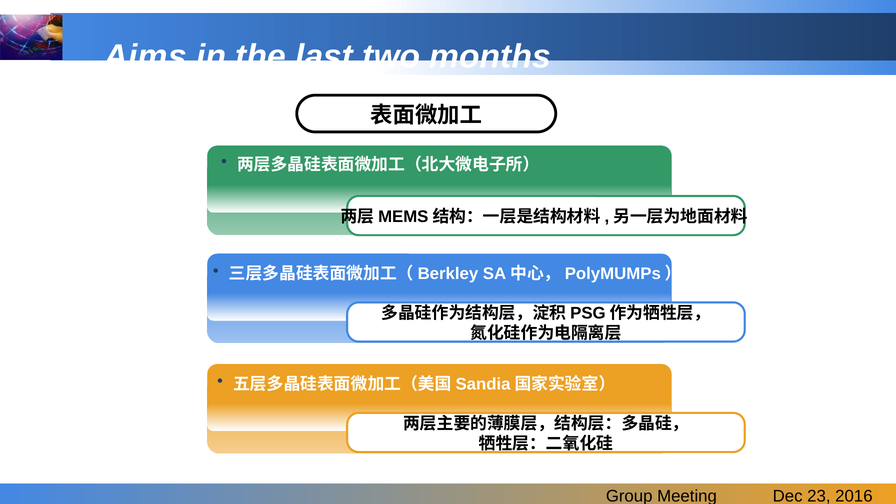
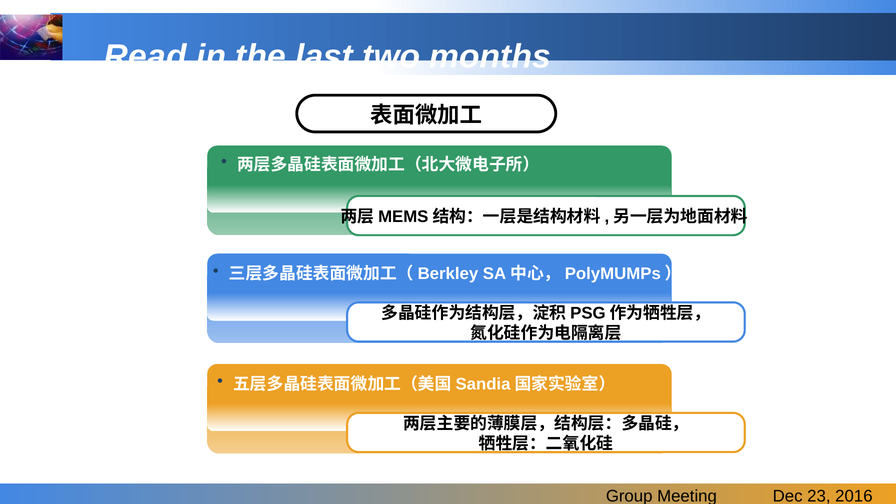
Aims: Aims -> Read (145, 57)
